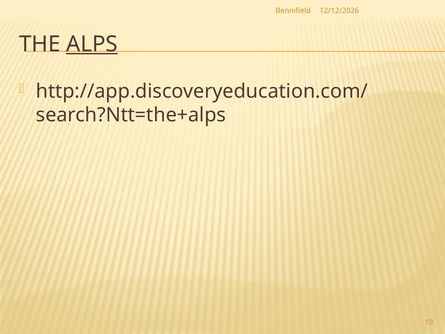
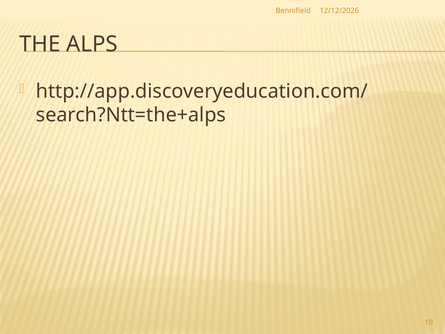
ALPS underline: present -> none (92, 44)
